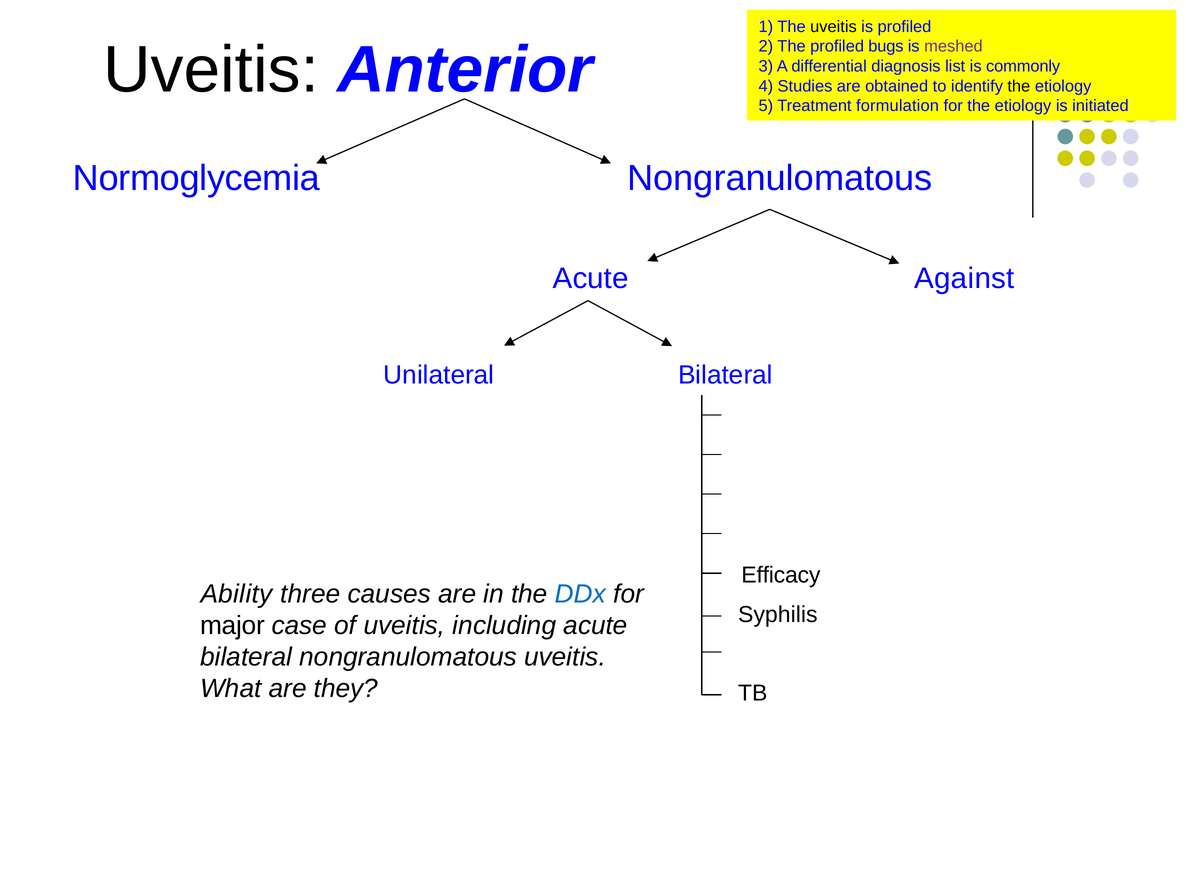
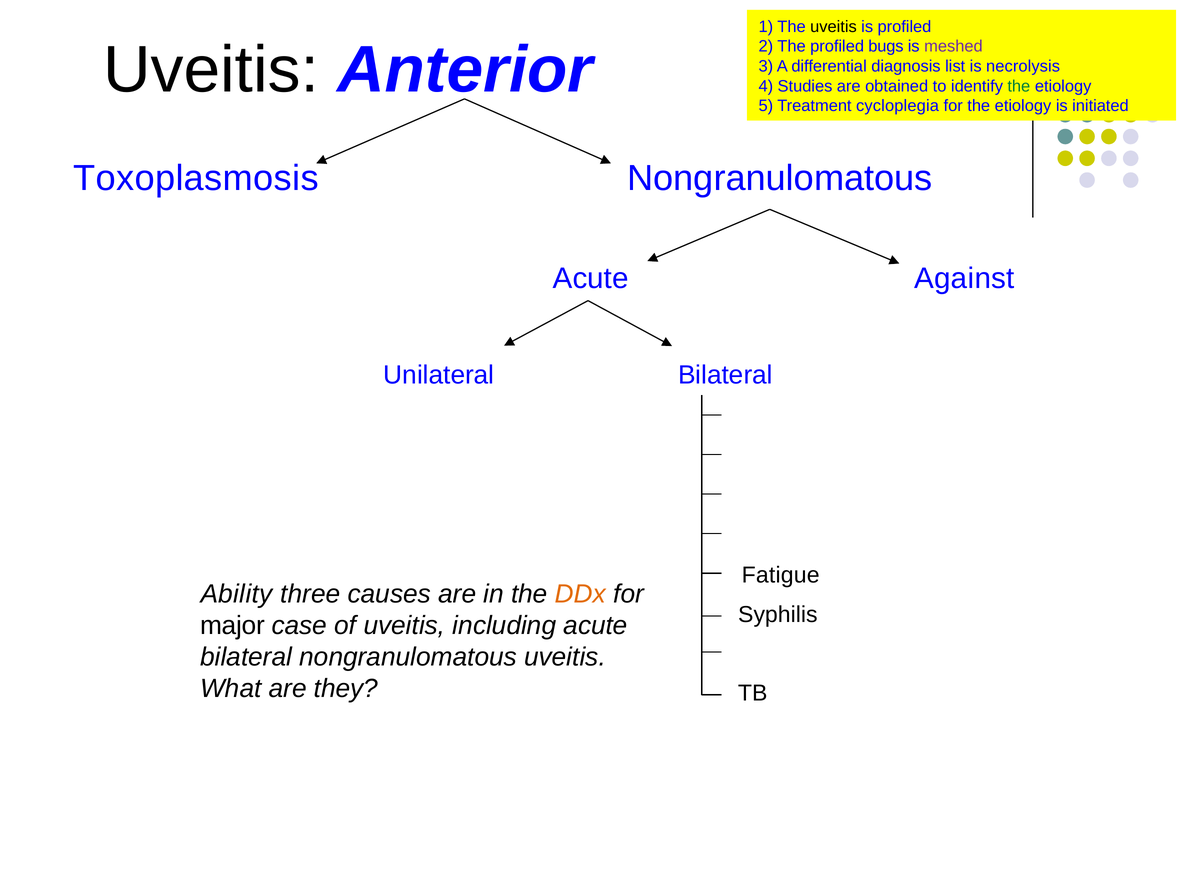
commonly: commonly -> necrolysis (1023, 66)
the colour: black -> green (1019, 86)
formulation: formulation -> cycloplegia (898, 106)
Normoglycemia: Normoglycemia -> Toxoplasmosis (196, 178)
Efficacy: Efficacy -> Fatigue (781, 575)
DDx colour: blue -> orange (580, 594)
